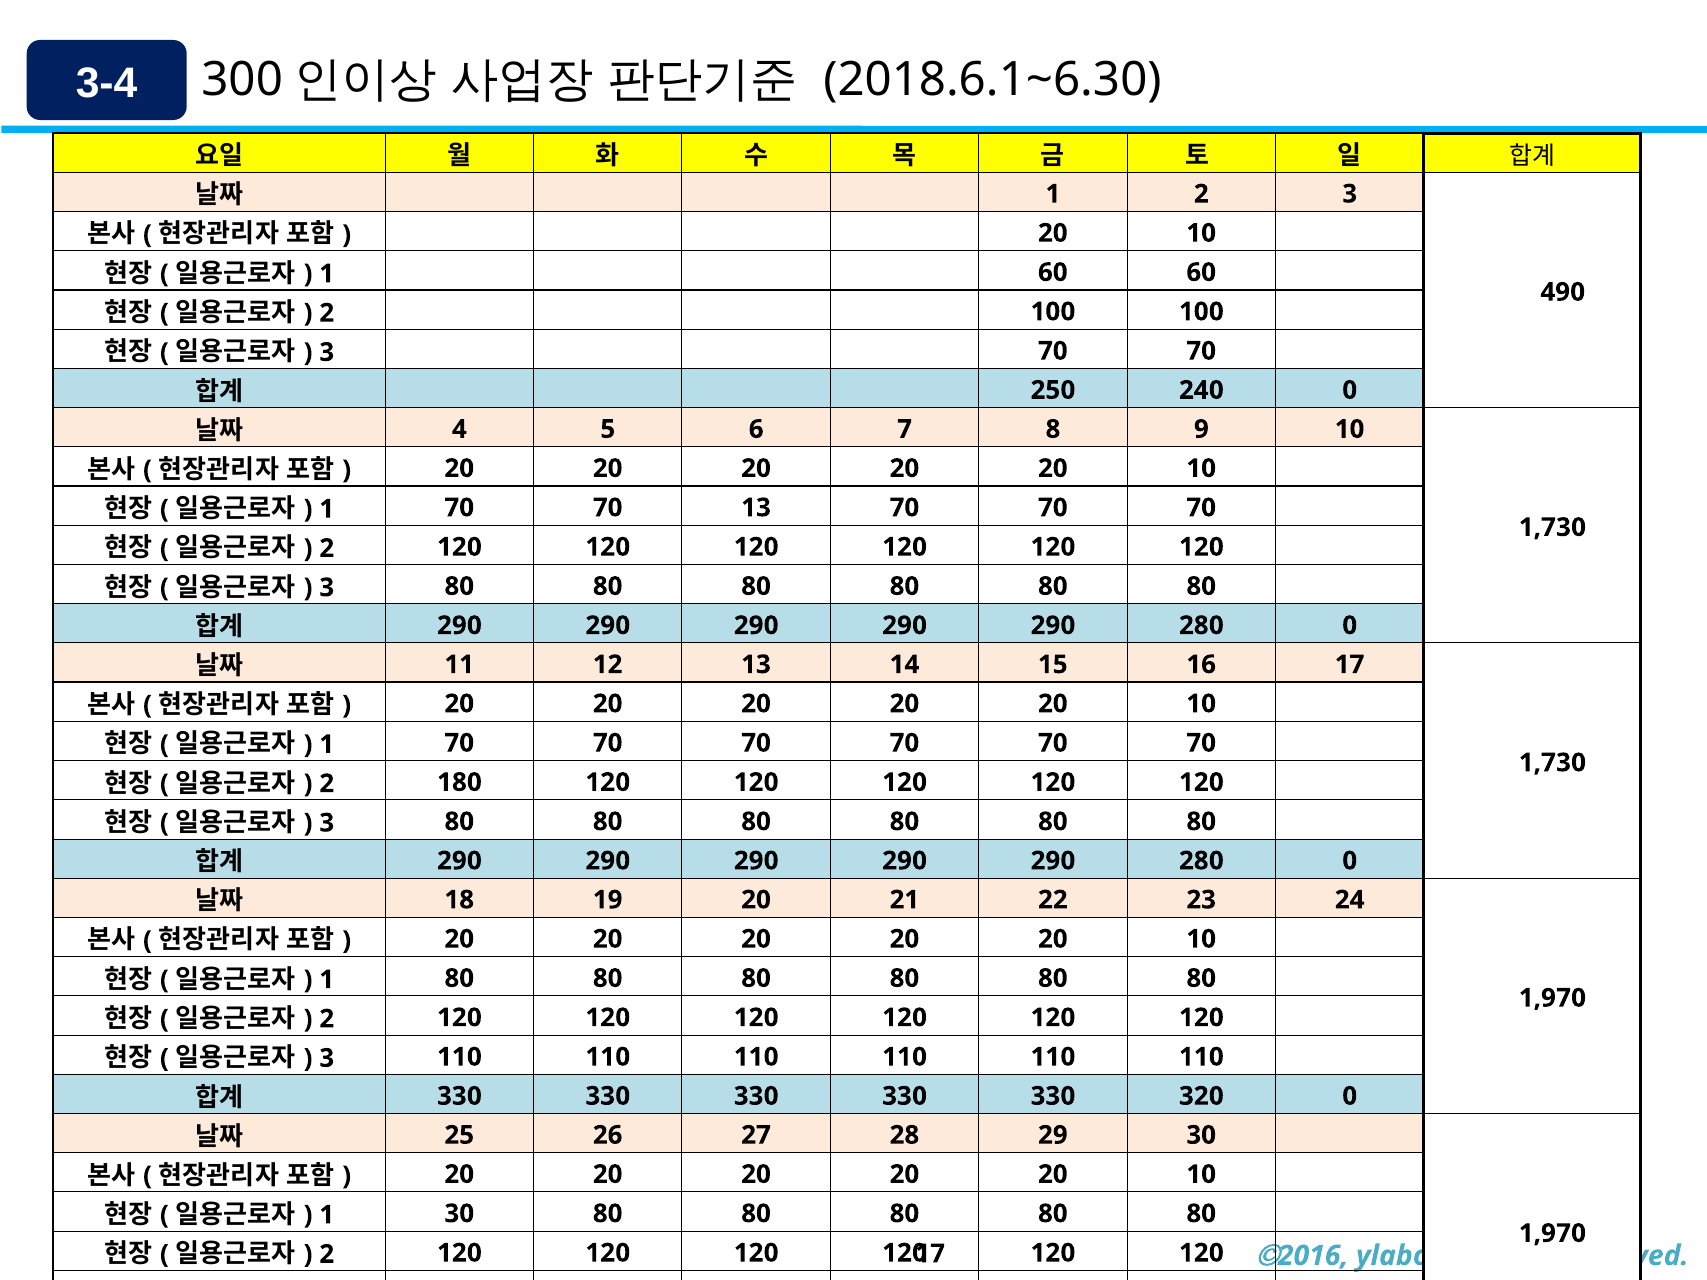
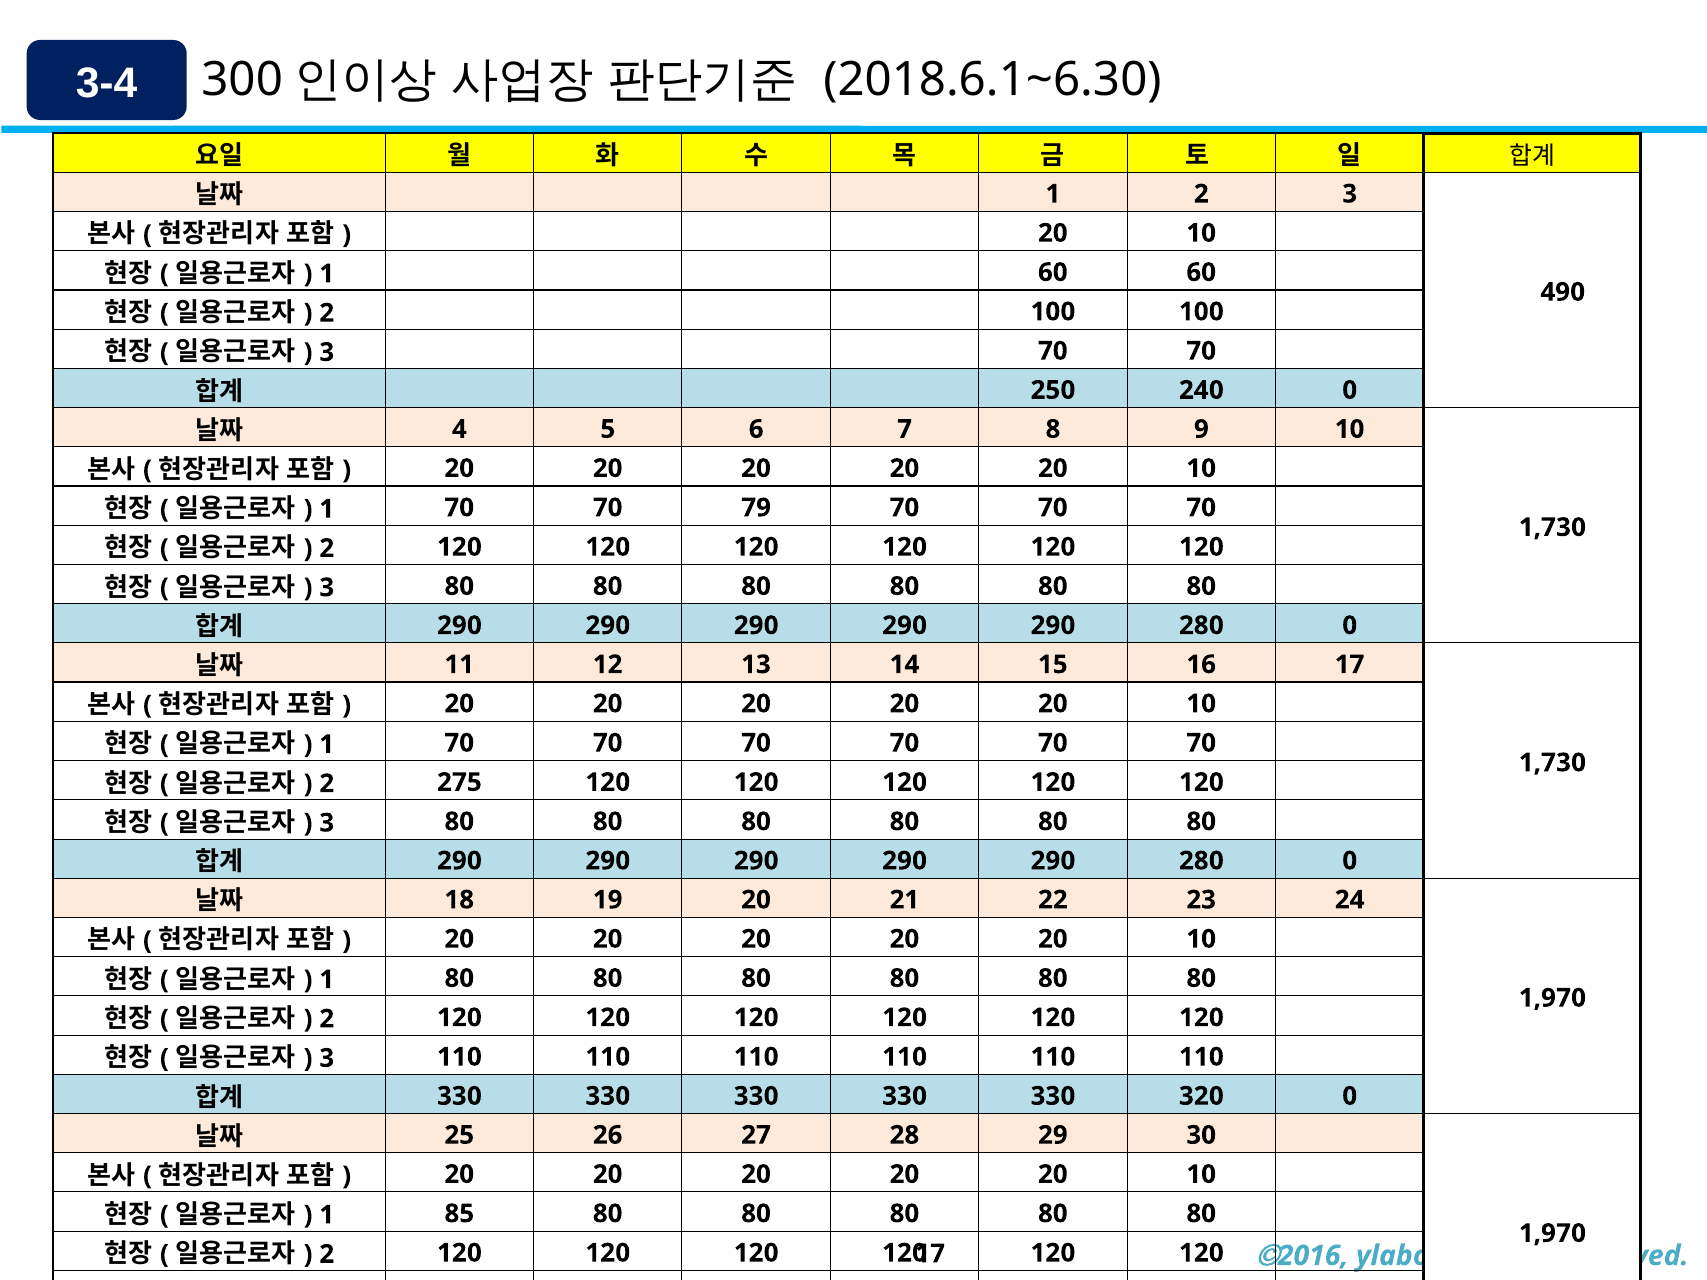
70 13: 13 -> 79 (756, 508)
180: 180 -> 275 (459, 782)
1 30: 30 -> 85 (459, 1214)
